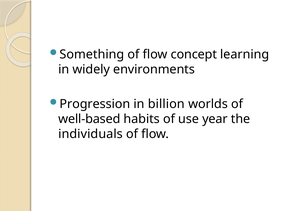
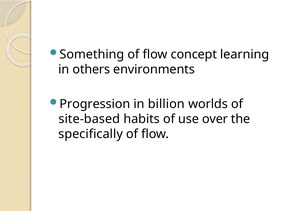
widely: widely -> others (91, 69)
well-based: well-based -> site-based (89, 119)
year: year -> over (215, 119)
individuals: individuals -> specifically (91, 134)
